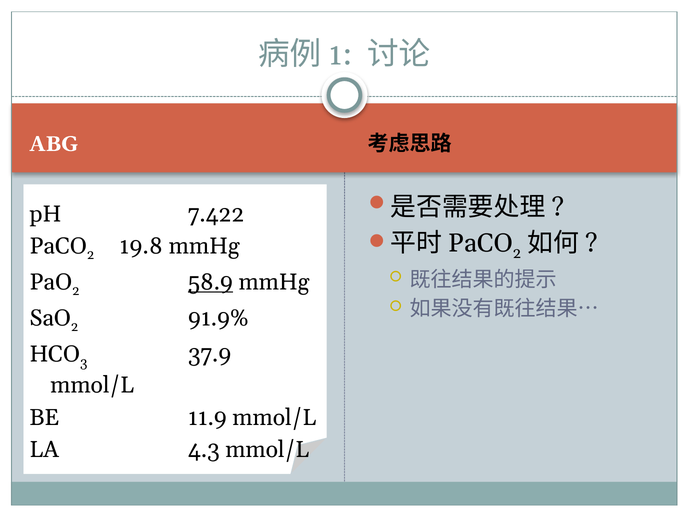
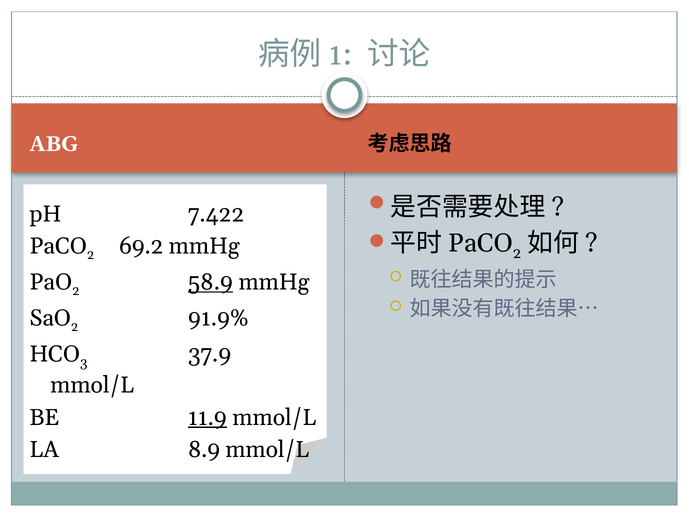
19.8: 19.8 -> 69.2 (141, 246)
11.9 underline: none -> present (207, 417)
4.3: 4.3 -> 8.9 (204, 449)
